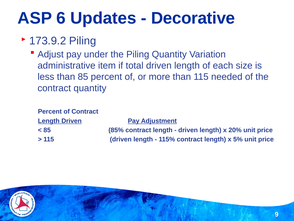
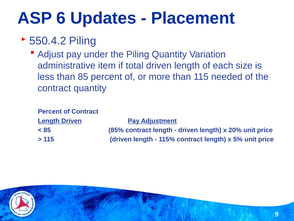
Decorative: Decorative -> Placement (193, 18)
173.9.2: 173.9.2 -> 550.4.2 (48, 41)
